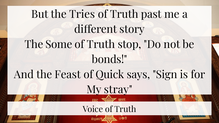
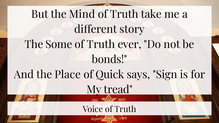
Tries: Tries -> Mind (82, 14)
past: past -> take (151, 14)
stop: stop -> ever (130, 44)
Feast: Feast -> Place (68, 75)
stray: stray -> tread (118, 90)
